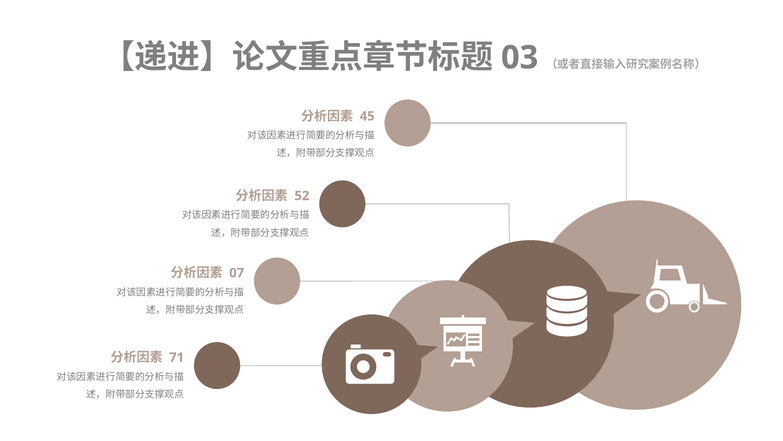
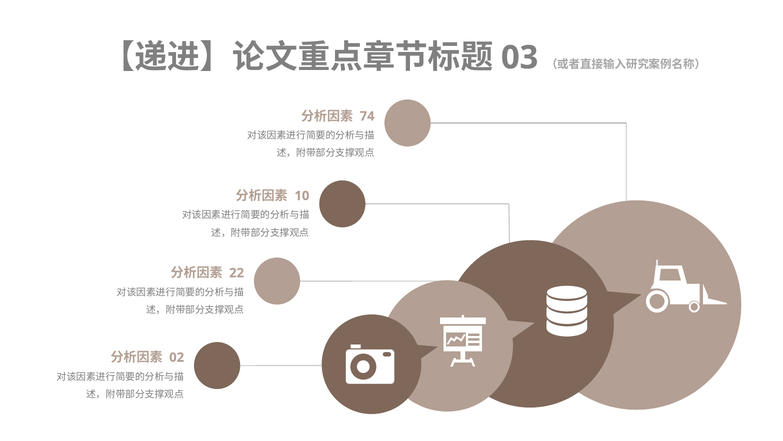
45: 45 -> 74 (367, 116)
52: 52 -> 10 (302, 196)
07: 07 -> 22 (237, 273)
71: 71 -> 02 (177, 357)
